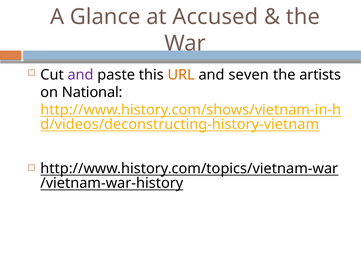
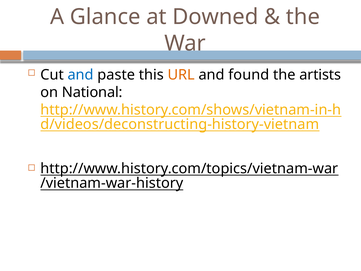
Accused: Accused -> Downed (215, 17)
and colour: purple -> blue (81, 75)
seven: seven -> found (249, 75)
